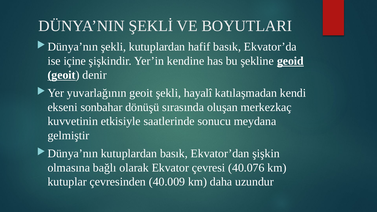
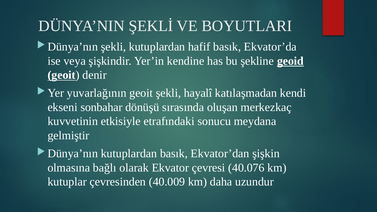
içine: içine -> veya (75, 61)
saatlerinde: saatlerinde -> etrafındaki (169, 121)
